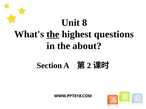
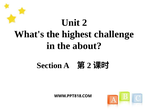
Unit 8: 8 -> 2 (85, 23)
the underline: present -> none (53, 34)
questions: questions -> challenge (114, 34)
